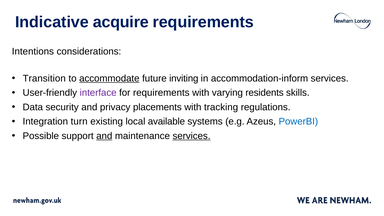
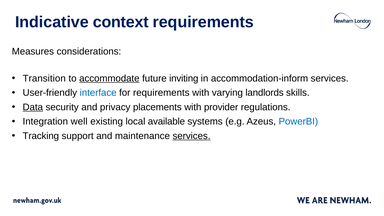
acquire: acquire -> context (121, 22)
Intentions: Intentions -> Measures (33, 51)
interface colour: purple -> blue (98, 93)
residents: residents -> landlords (265, 93)
Data underline: none -> present (33, 107)
tracking: tracking -> provider (221, 107)
turn: turn -> well (79, 122)
Possible: Possible -> Tracking (41, 136)
and underline: present -> none (104, 136)
